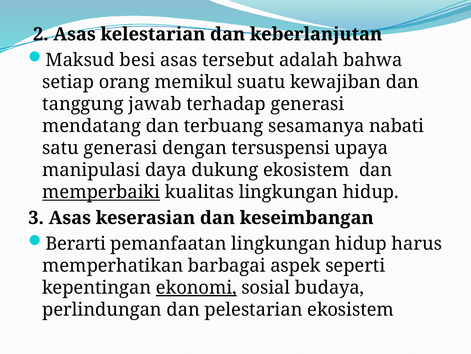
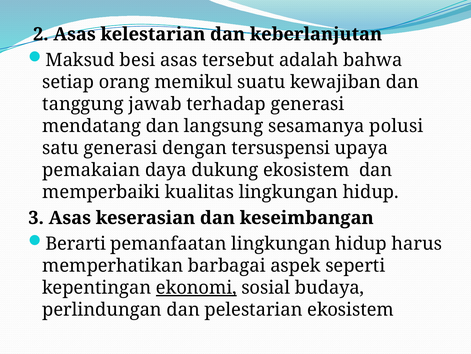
terbuang: terbuang -> langsung (224, 126)
nabati: nabati -> polusi (396, 126)
manipulasi: manipulasi -> pemakaian (91, 170)
memperbaiki underline: present -> none (101, 192)
